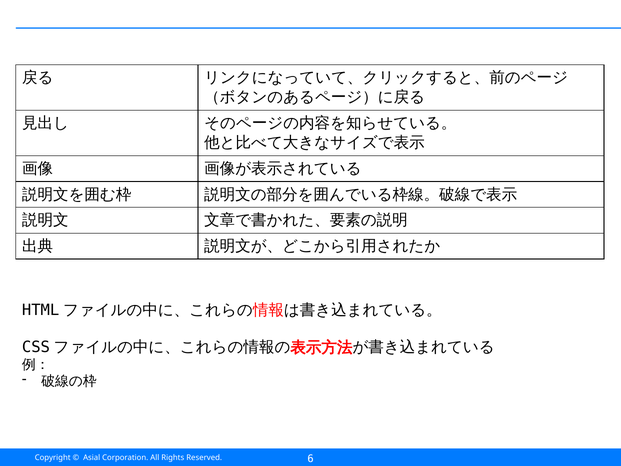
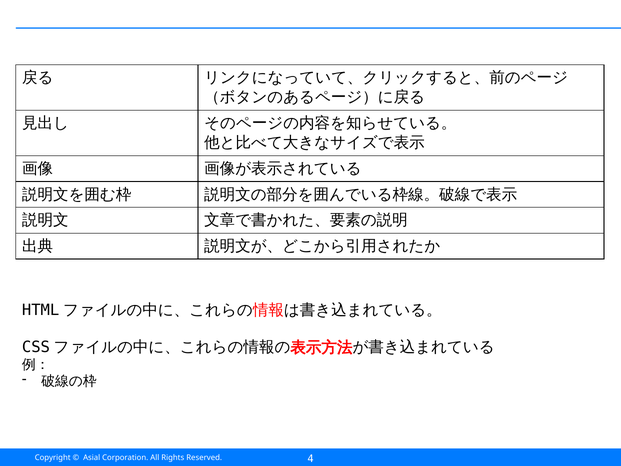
6: 6 -> 4 (311, 458)
